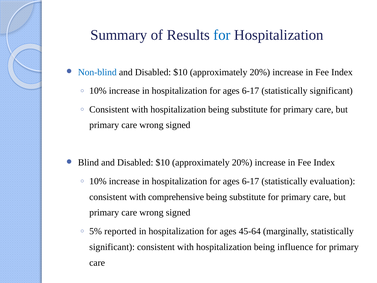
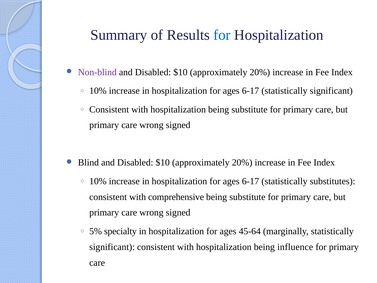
Non-blind colour: blue -> purple (97, 72)
evaluation: evaluation -> substitutes (333, 181)
reported: reported -> specialty (120, 231)
